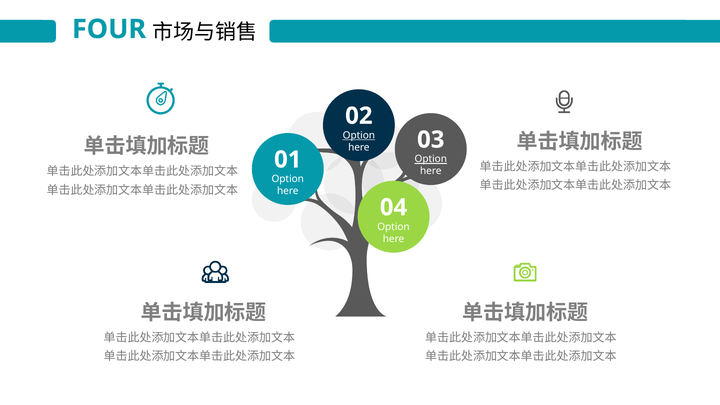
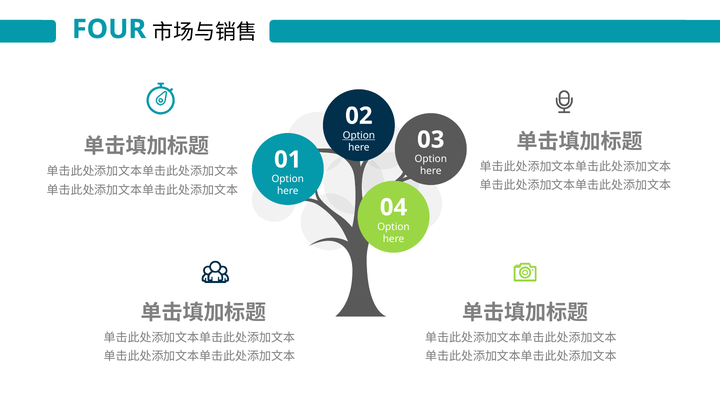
Option underline: present -> none (431, 159)
